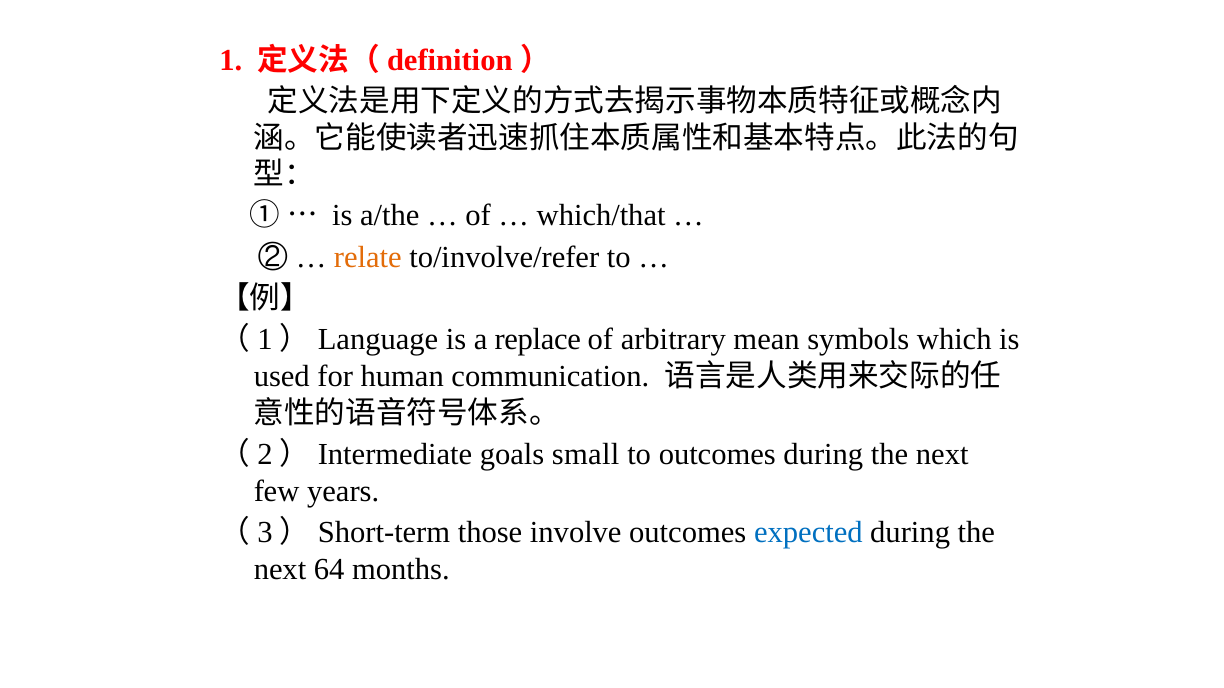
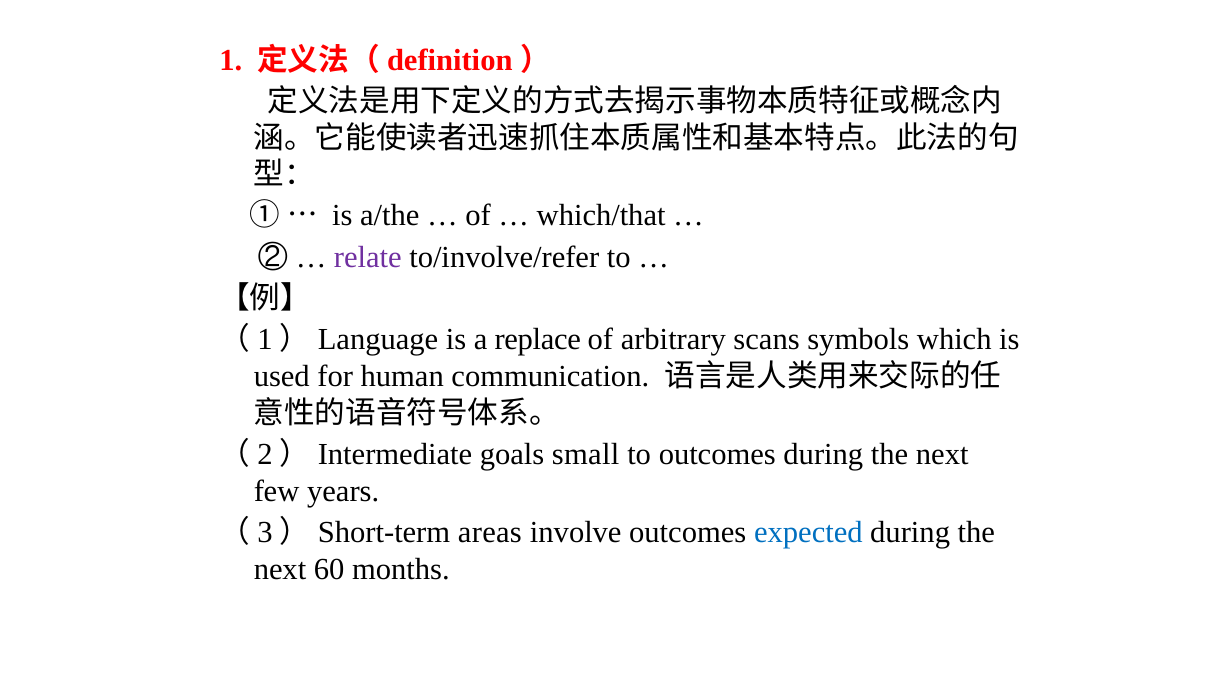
relate colour: orange -> purple (368, 257)
mean: mean -> scans (767, 340)
those: those -> areas (490, 533)
64: 64 -> 60 (329, 569)
